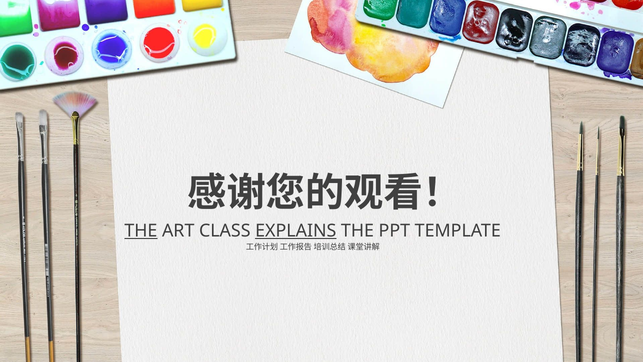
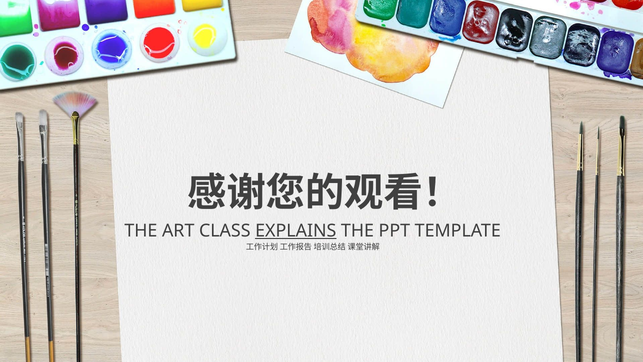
THE underline: present -> none (141, 230)
